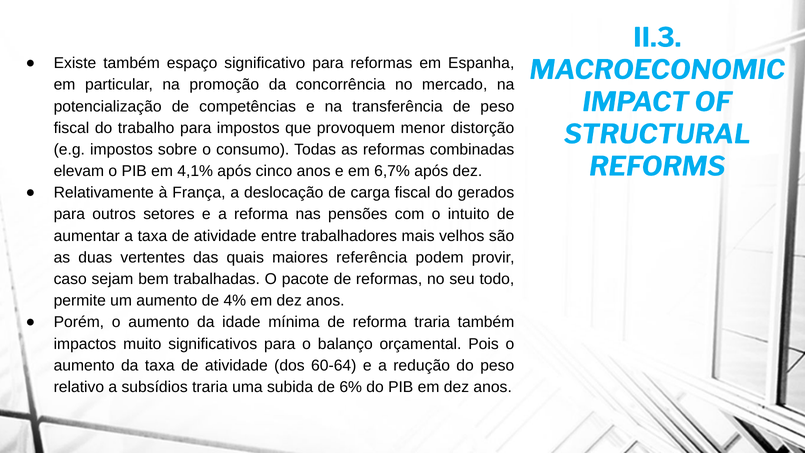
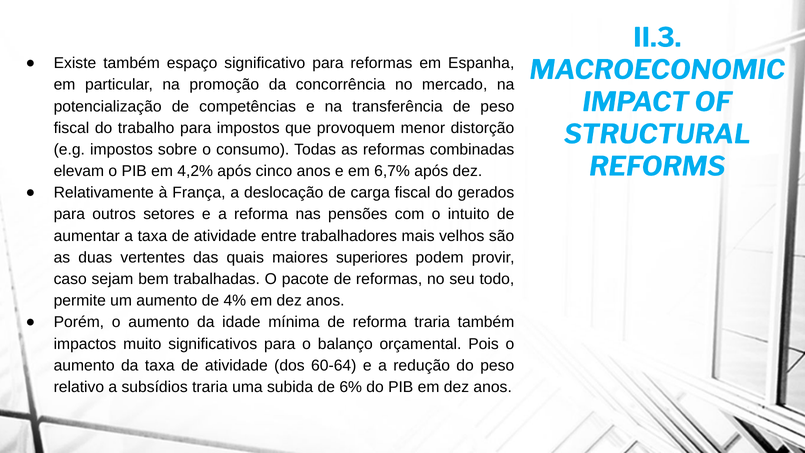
4,1%: 4,1% -> 4,2% (195, 171)
referência: referência -> superiores (372, 257)
